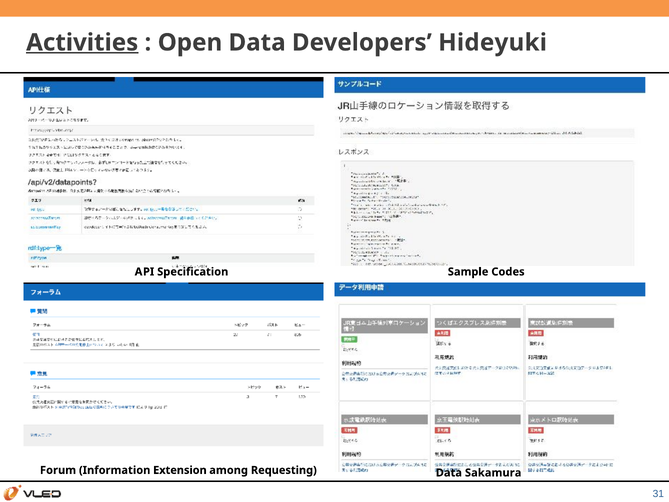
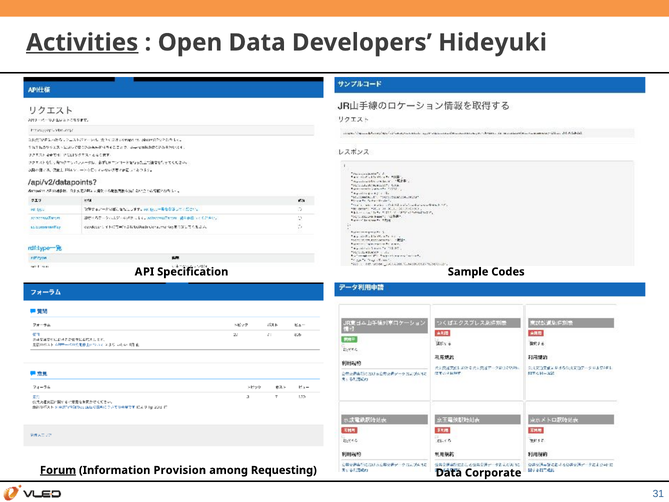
Forum underline: none -> present (58, 470)
Extension: Extension -> Provision (180, 470)
Sakamura: Sakamura -> Corporate (493, 473)
